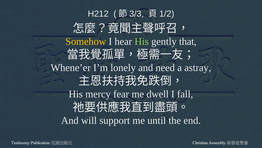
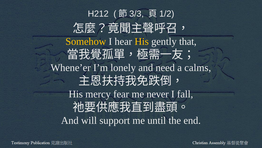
His colour: light green -> yellow (142, 41)
astray: astray -> calms (198, 68)
dwell: dwell -> never (158, 94)
